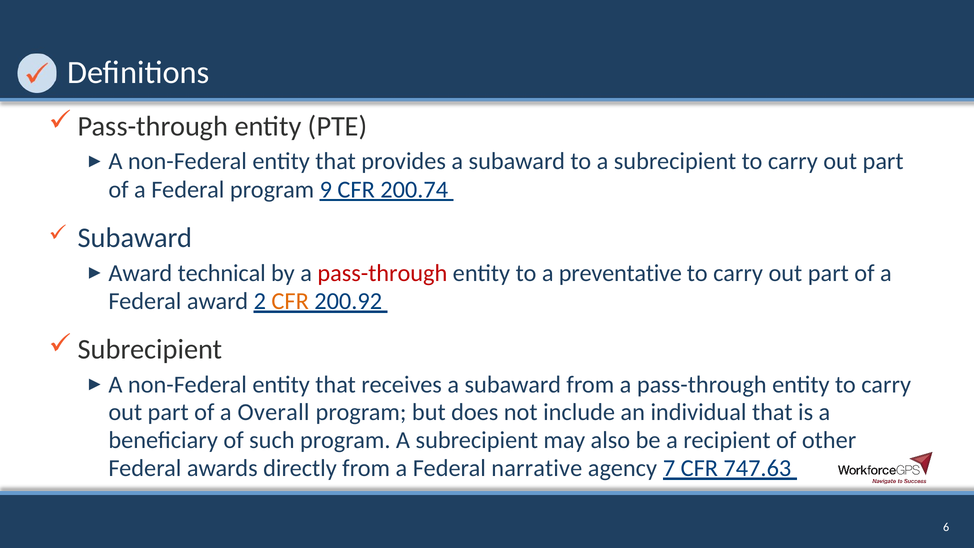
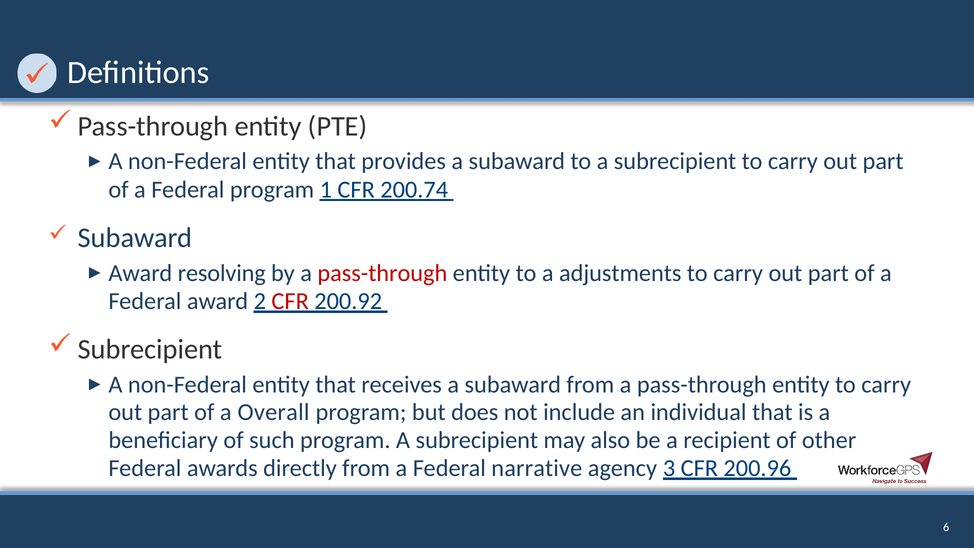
9: 9 -> 1 (326, 189)
technical: technical -> resolving (222, 273)
preventative: preventative -> adjustments (620, 273)
CFR colour: orange -> red (290, 301)
7: 7 -> 3 (669, 468)
747.63: 747.63 -> 200.96 (757, 468)
